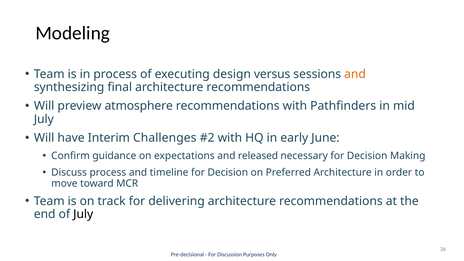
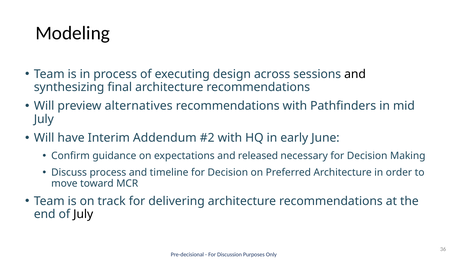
versus: versus -> across (272, 74)
and colour: orange -> black (355, 74)
atmosphere: atmosphere -> alternatives (139, 106)
Challenges: Challenges -> Addendum (165, 138)
